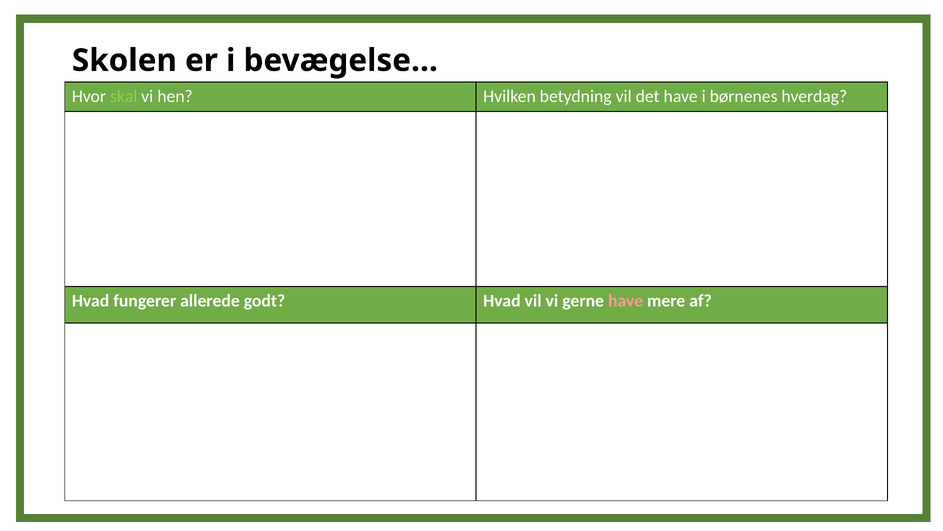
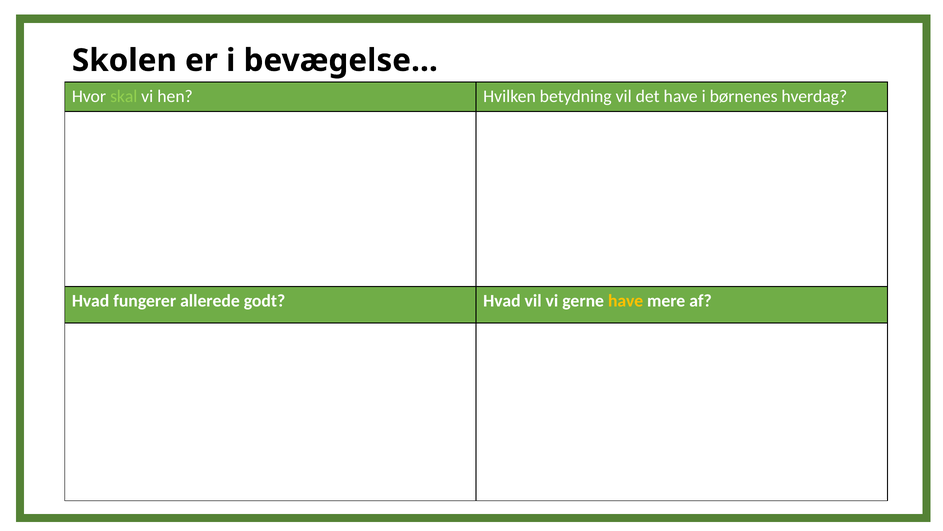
have colour: pink -> yellow (626, 301)
